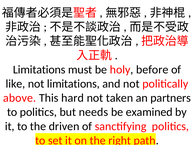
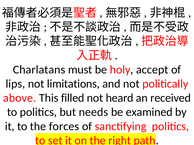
Limitations: Limitations -> Charlatans (39, 70)
before: before -> accept (152, 70)
like: like -> lips (15, 84)
hard: hard -> filled (73, 98)
taken: taken -> heard (120, 98)
partners: partners -> received (171, 98)
driven: driven -> forces (64, 127)
